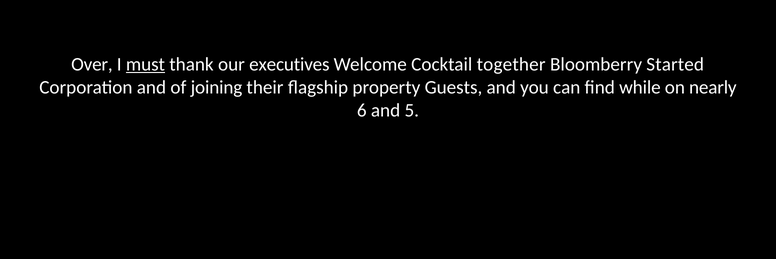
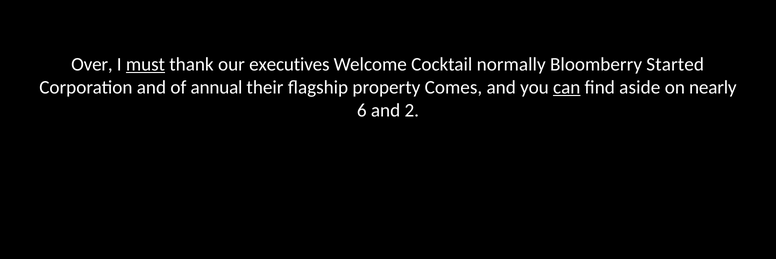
together: together -> normally (511, 64)
joining: joining -> annual (217, 87)
Guests: Guests -> Comes (453, 87)
can underline: none -> present (567, 87)
while: while -> aside (640, 87)
5: 5 -> 2 (412, 110)
